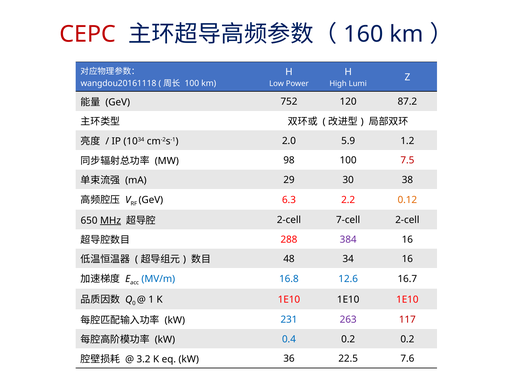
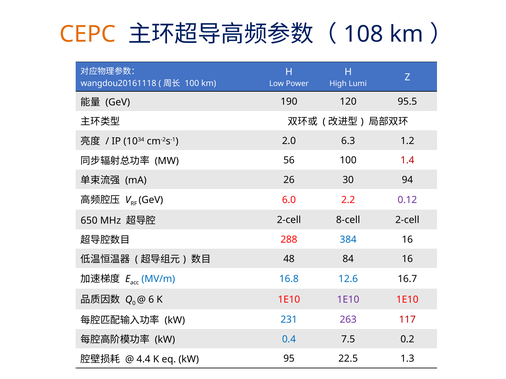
CEPC colour: red -> orange (88, 34)
160: 160 -> 108 (364, 34)
752: 752 -> 190 (289, 102)
87.2: 87.2 -> 95.5 (407, 102)
5.9: 5.9 -> 6.3 (348, 141)
98: 98 -> 56 (289, 161)
7.5: 7.5 -> 1.4 (407, 161)
29: 29 -> 26 (289, 180)
38: 38 -> 94 (407, 180)
6.3: 6.3 -> 6.0 (289, 200)
0.12 colour: orange -> purple (407, 200)
MHz underline: present -> none (111, 221)
7-cell: 7-cell -> 8-cell (348, 220)
384 colour: purple -> blue (348, 240)
34: 34 -> 84 (348, 259)
1: 1 -> 6 (151, 300)
1E10 colour: black -> purple (348, 300)
0.4 0.2: 0.2 -> 7.5 (348, 340)
3.2: 3.2 -> 4.4 (144, 360)
36: 36 -> 95 (289, 359)
7.6: 7.6 -> 1.3 (407, 359)
